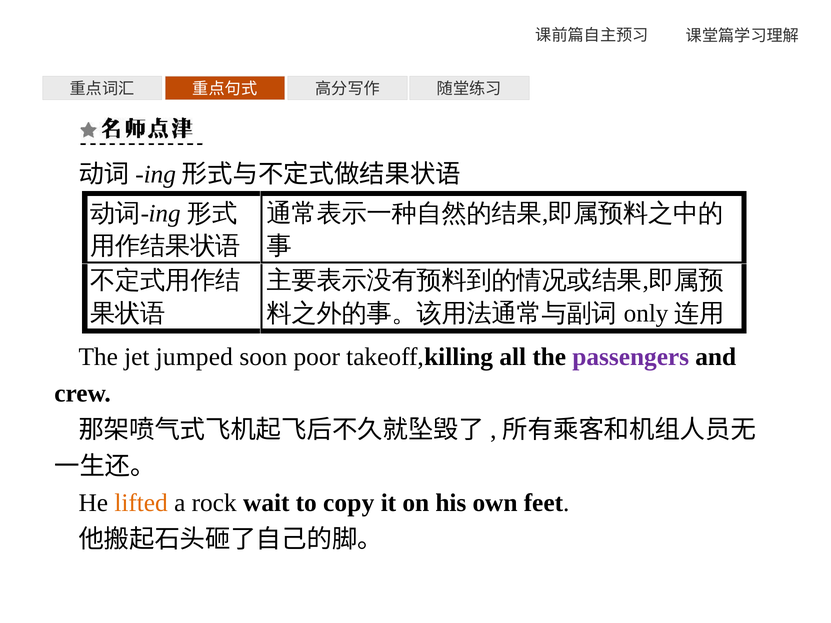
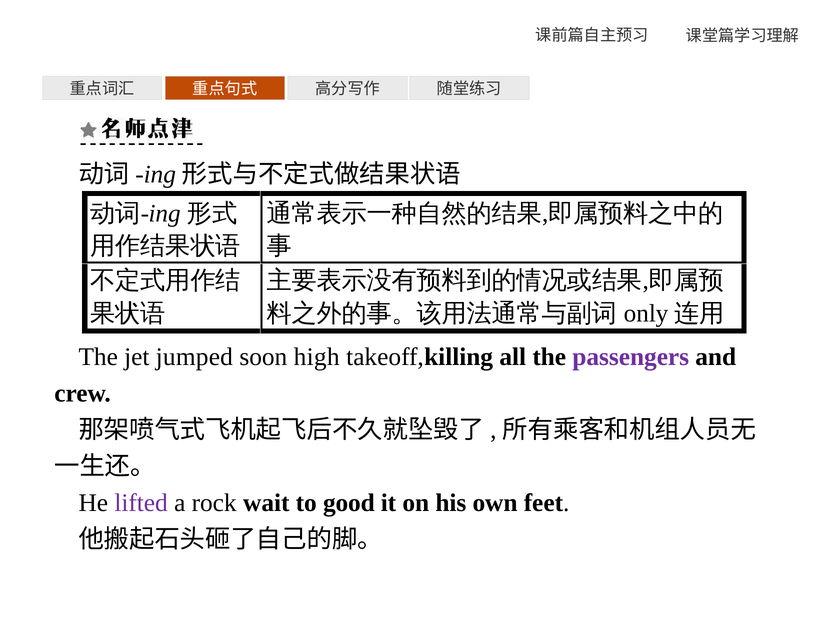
poor: poor -> high (317, 357)
lifted colour: orange -> purple (141, 503)
copy: copy -> good (349, 503)
